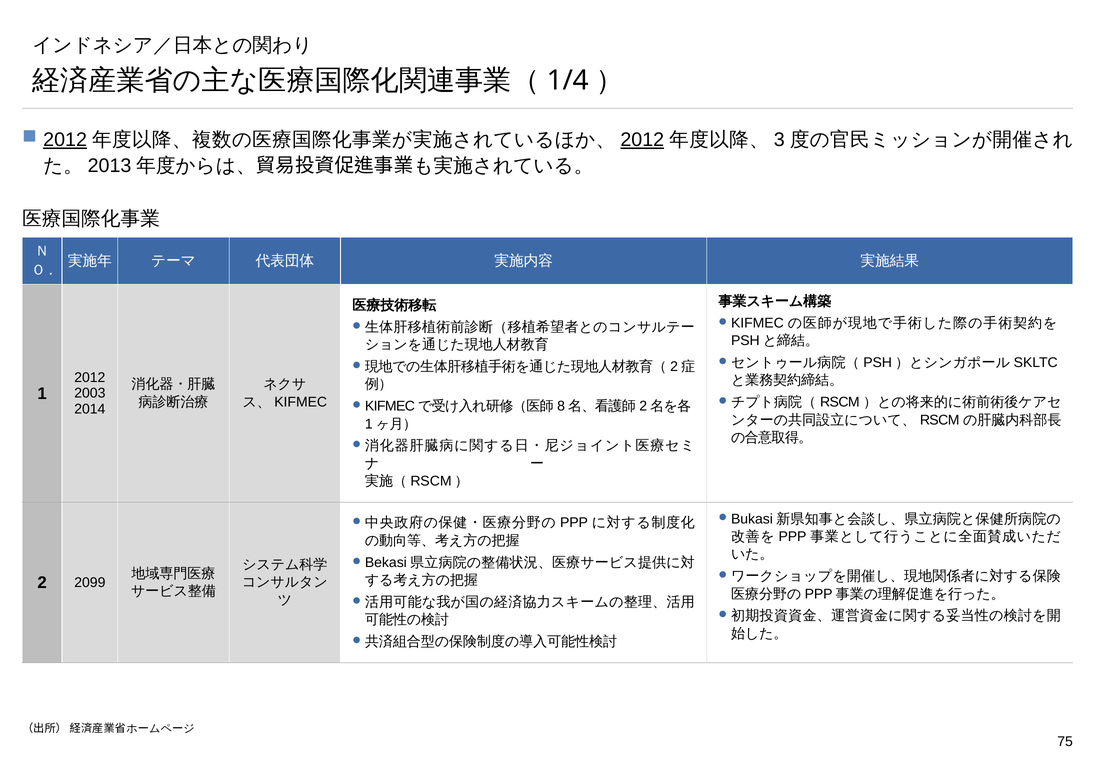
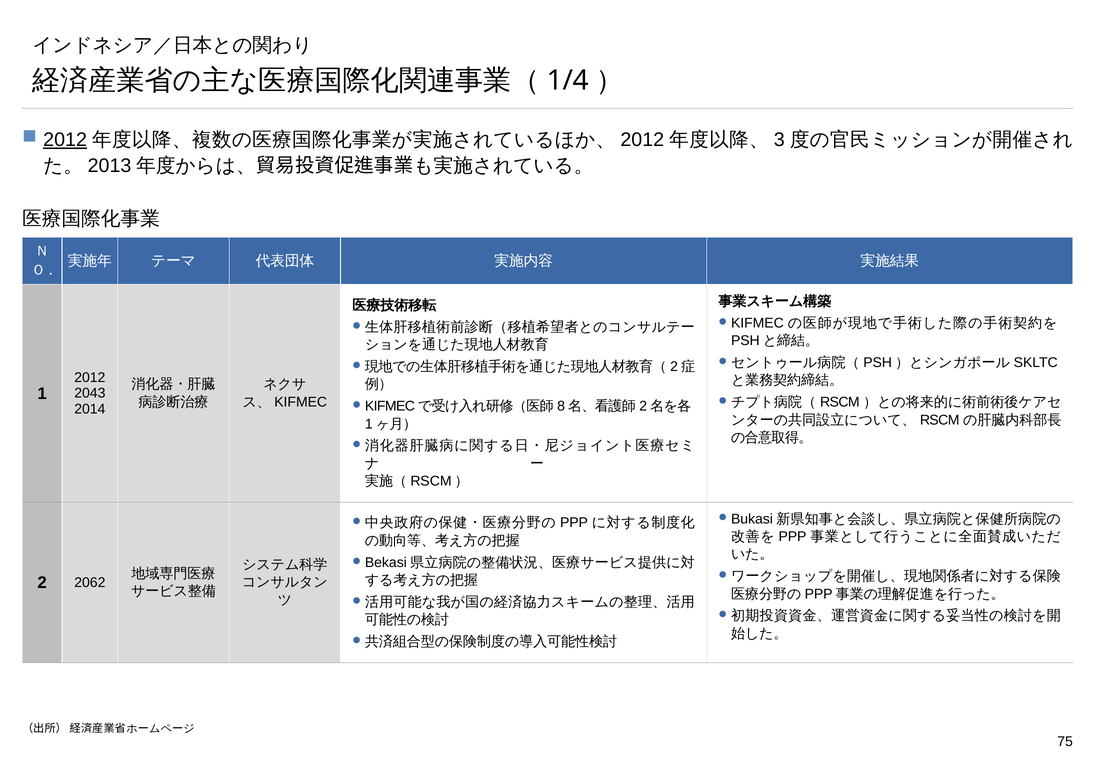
2012 underline: present -> none (642, 140)
2003: 2003 -> 2043 (90, 393)
2099: 2099 -> 2062 (90, 583)
